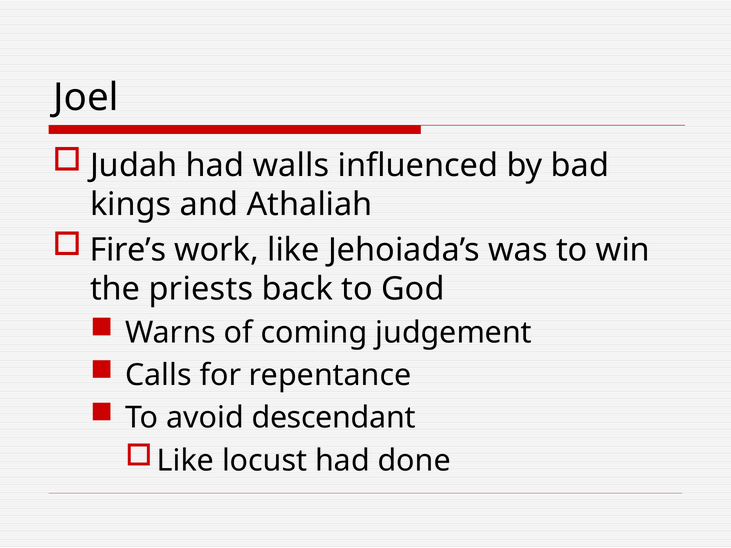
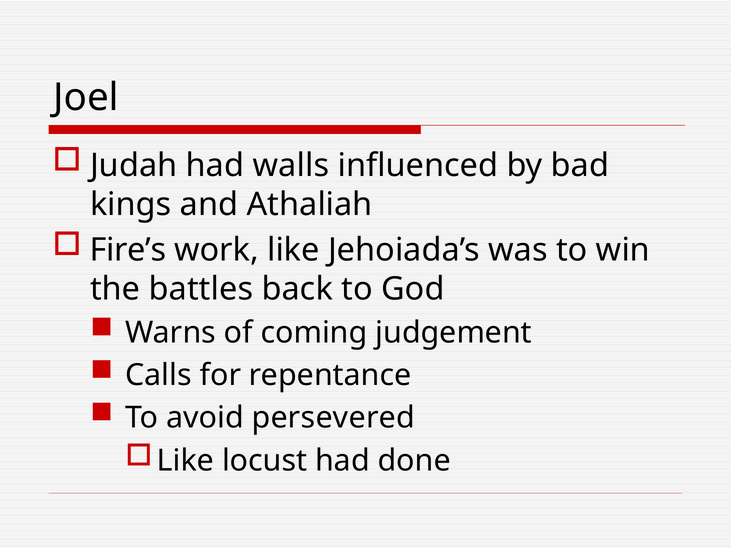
priests: priests -> battles (201, 289)
descendant: descendant -> persevered (333, 418)
